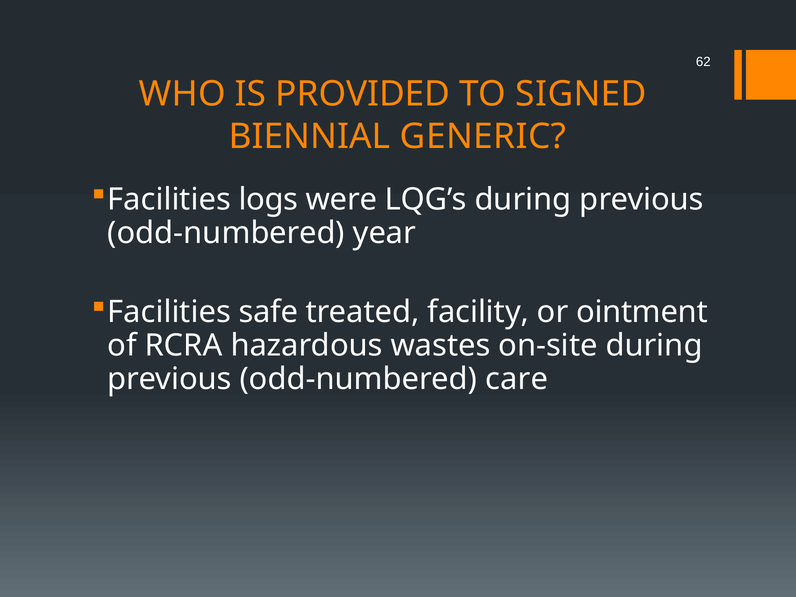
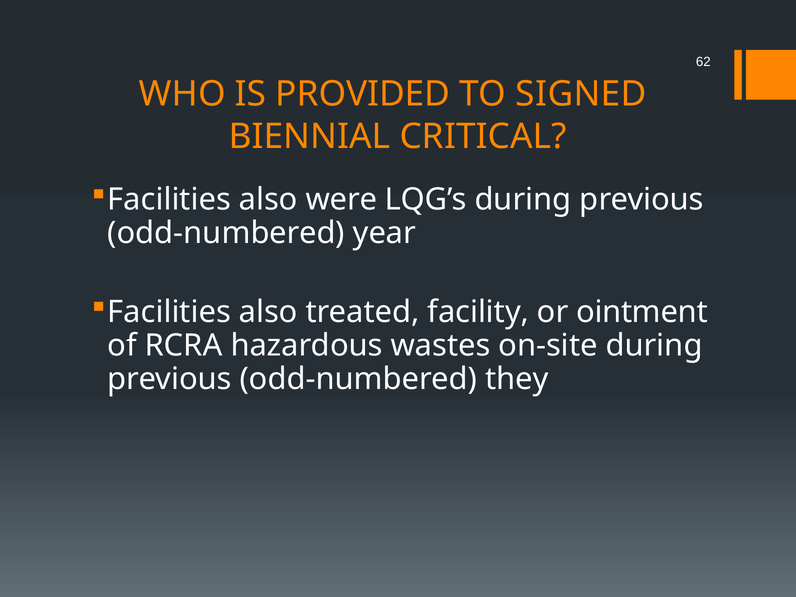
GENERIC: GENERIC -> CRITICAL (483, 136)
logs: logs -> also (268, 200)
safe: safe -> also (268, 312)
care: care -> they (517, 379)
